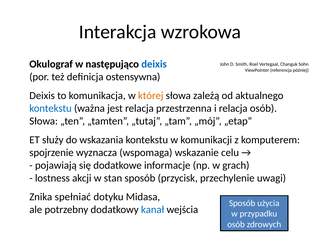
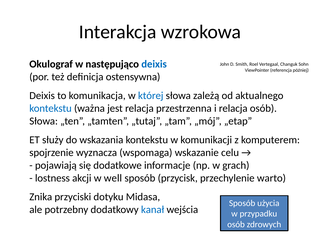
której colour: orange -> blue (151, 96)
stan: stan -> well (113, 178)
uwagi: uwagi -> warto (271, 178)
spełniać: spełniać -> przyciski (73, 197)
